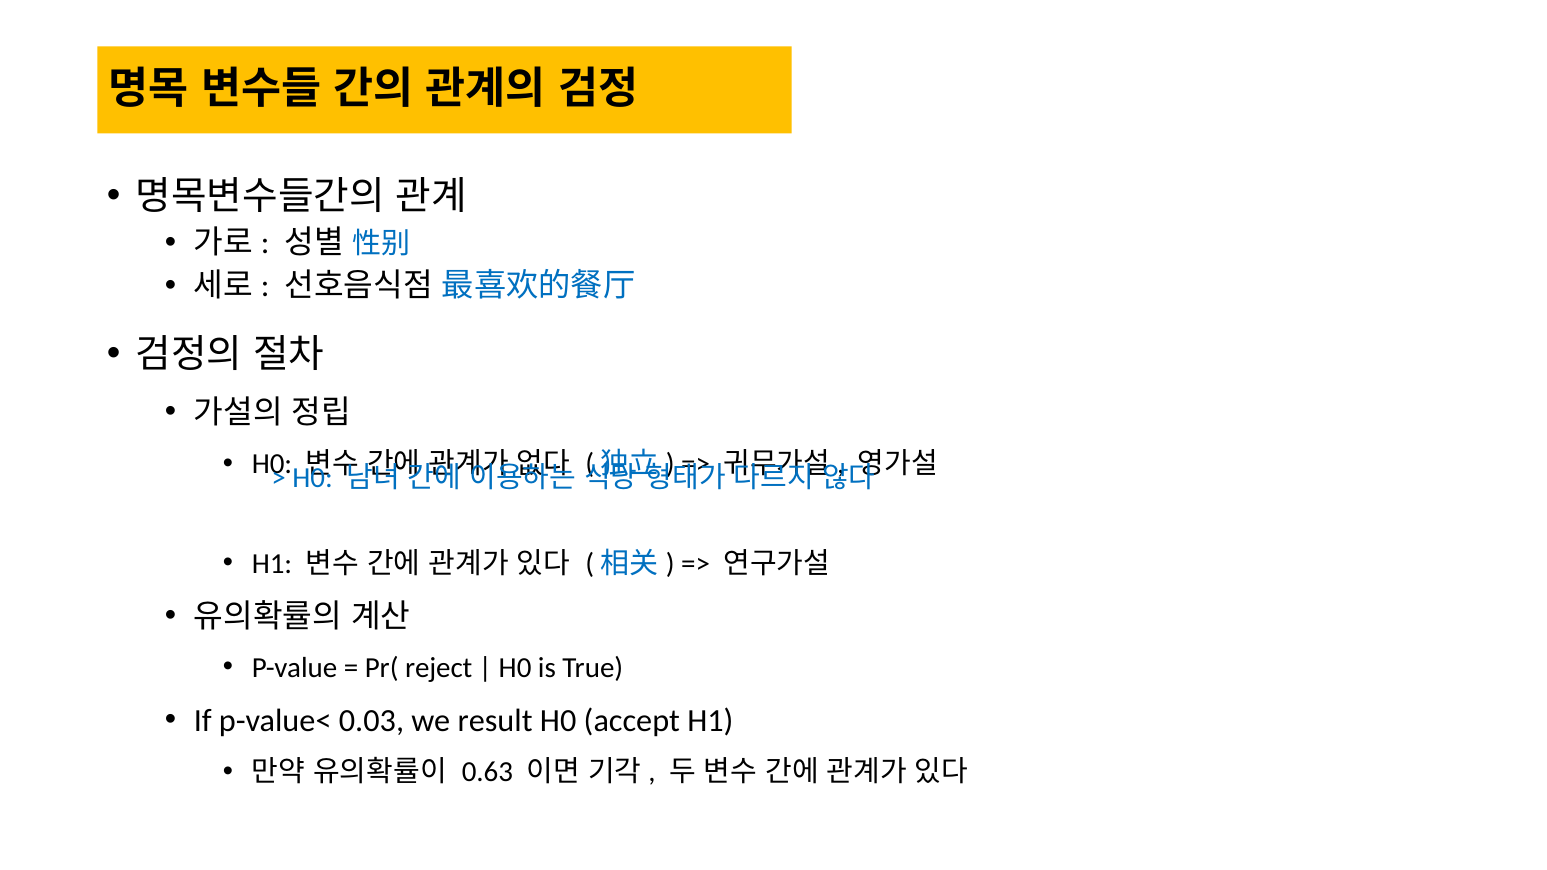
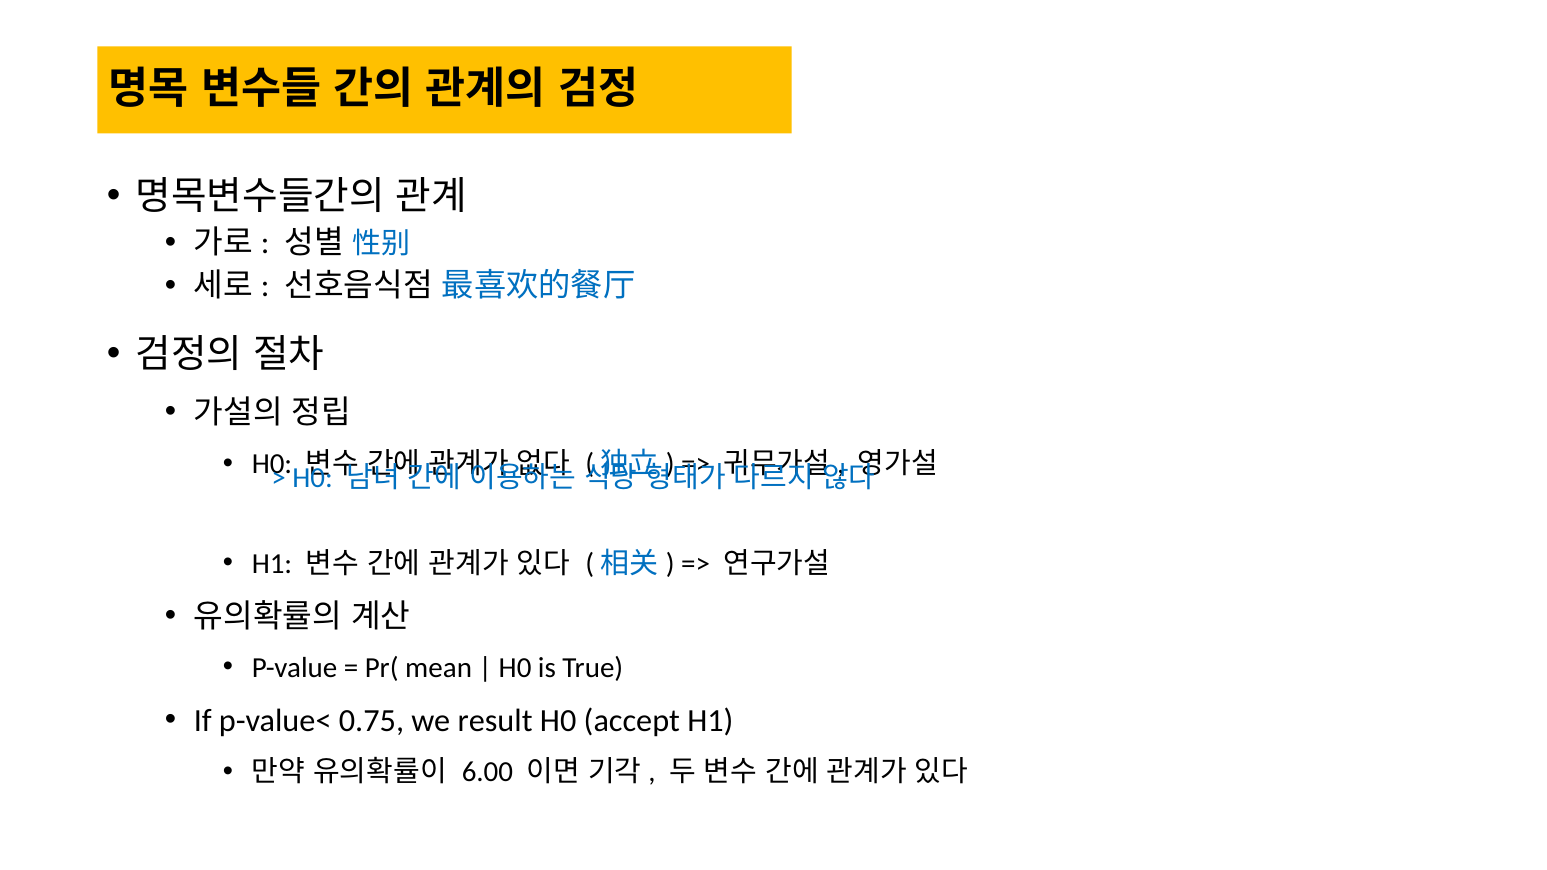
reject: reject -> mean (439, 668)
0.03: 0.03 -> 0.75 (371, 721)
0.63: 0.63 -> 6.00 (487, 772)
